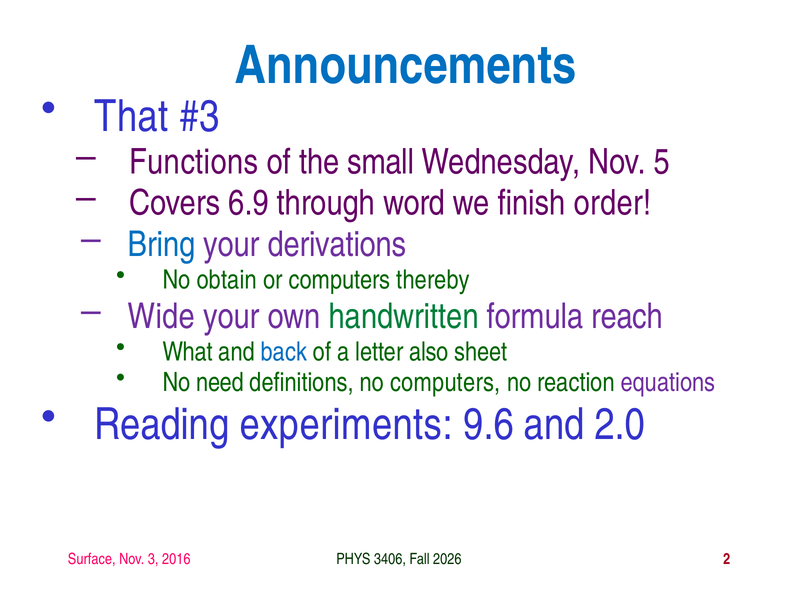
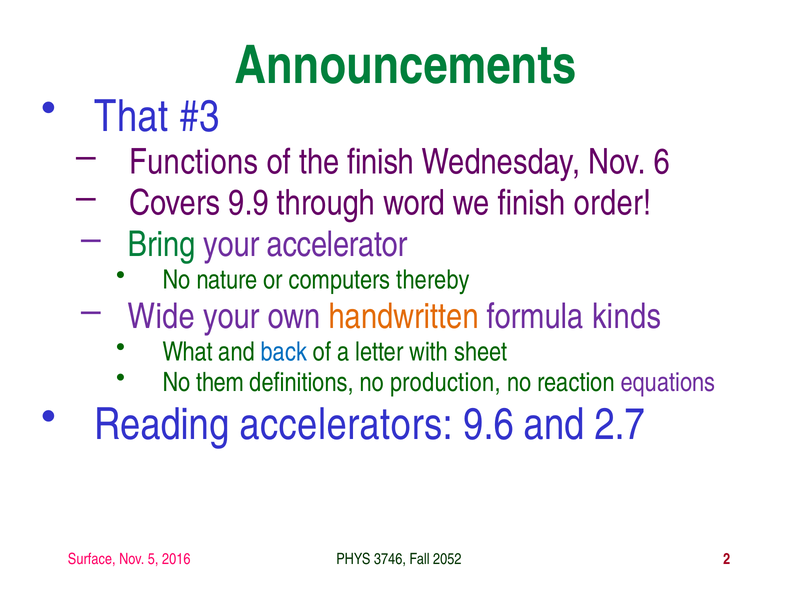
Announcements colour: blue -> green (406, 66)
the small: small -> finish (381, 162)
5: 5 -> 6 (662, 162)
6.9: 6.9 -> 9.9 (249, 203)
Bring colour: blue -> green (162, 245)
derivations: derivations -> accelerator (337, 245)
obtain: obtain -> nature (227, 280)
handwritten colour: green -> orange (404, 317)
reach: reach -> kinds (627, 317)
also: also -> with (429, 352)
need: need -> them (220, 383)
no computers: computers -> production (445, 383)
experiments: experiments -> accelerators (346, 425)
2.0: 2.0 -> 2.7 (620, 425)
3: 3 -> 5 (153, 560)
3406: 3406 -> 3746 (390, 560)
2026: 2026 -> 2052 (447, 560)
